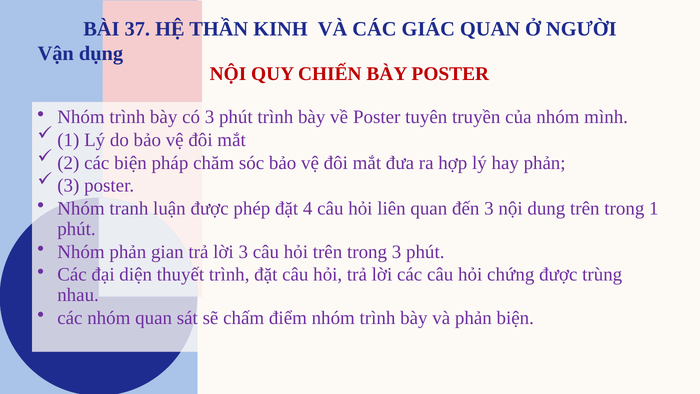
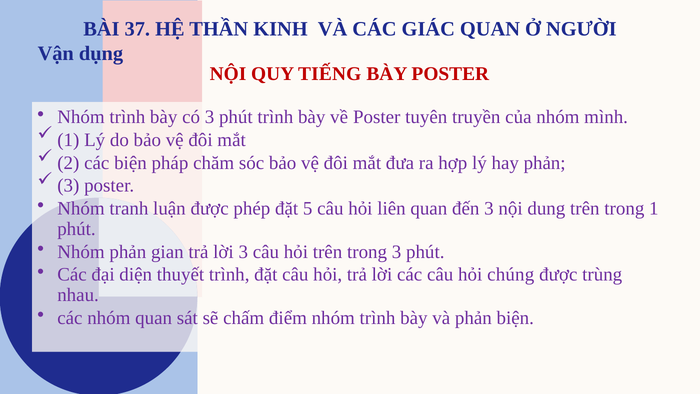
CHIẾN: CHIẾN -> TIẾNG (330, 74)
4: 4 -> 5 (308, 208)
chứng: chứng -> chúng (511, 275)
